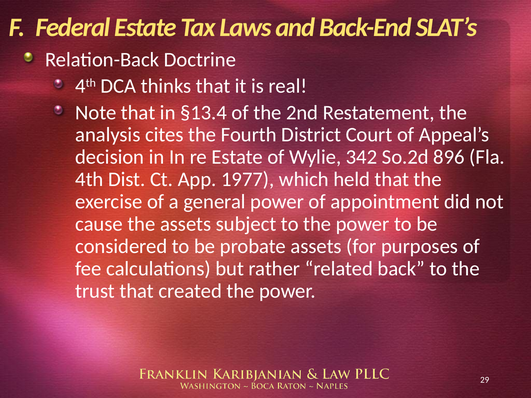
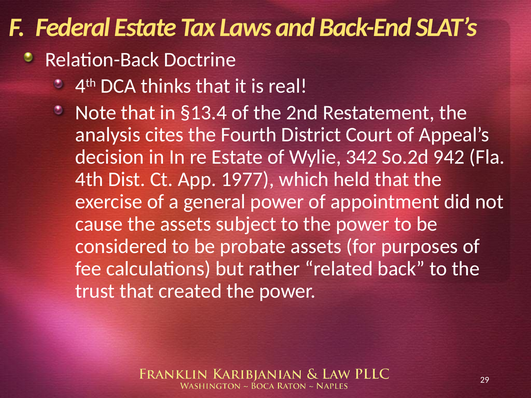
896: 896 -> 942 (449, 157)
